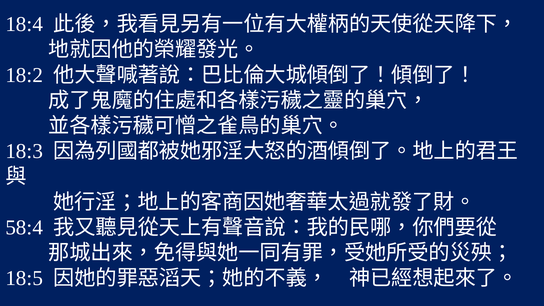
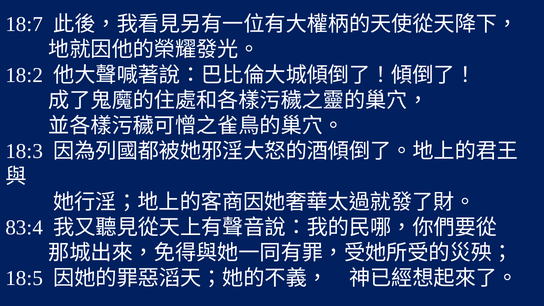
18:4: 18:4 -> 18:7 (24, 24)
58:4: 58:4 -> 83:4 (24, 227)
